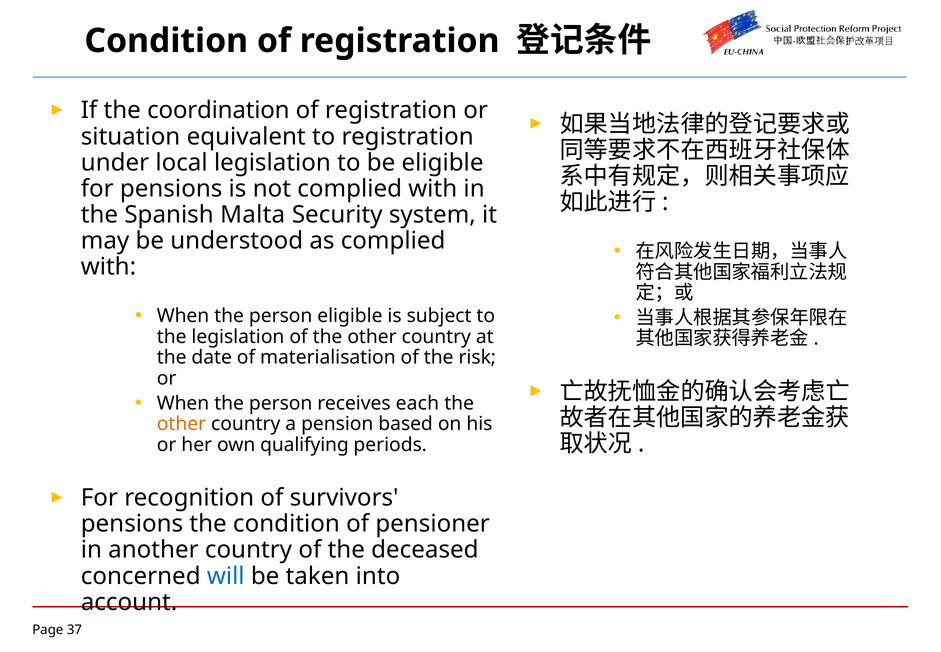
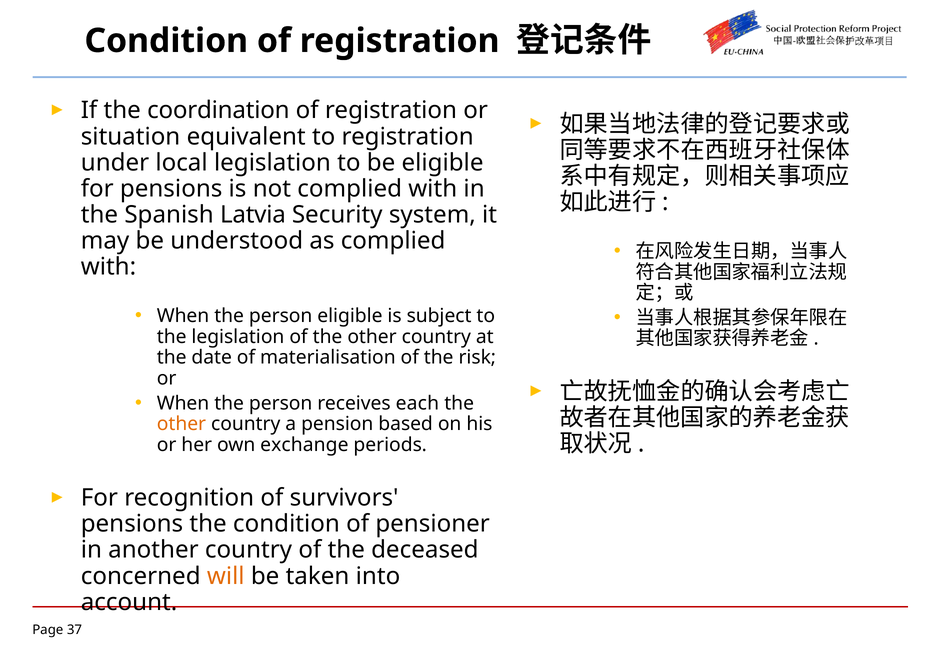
Malta: Malta -> Latvia (253, 215)
qualifying: qualifying -> exchange (304, 444)
will colour: blue -> orange (226, 576)
